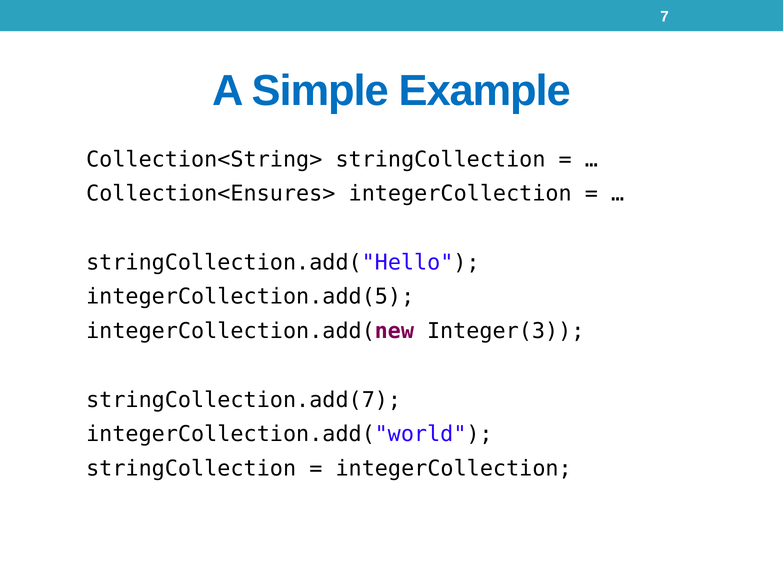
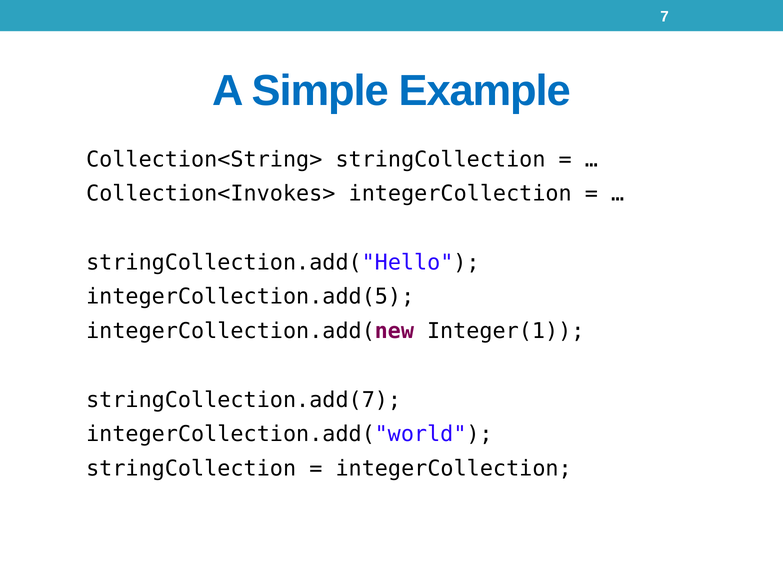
Collection<Ensures>: Collection<Ensures> -> Collection<Invokes> (211, 194)
Integer(3: Integer(3 -> Integer(1 (506, 331)
